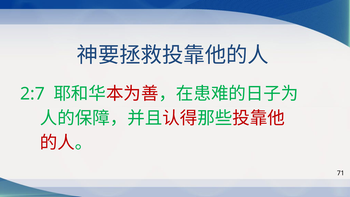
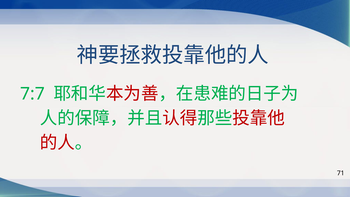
2:7: 2:7 -> 7:7 (32, 94)
